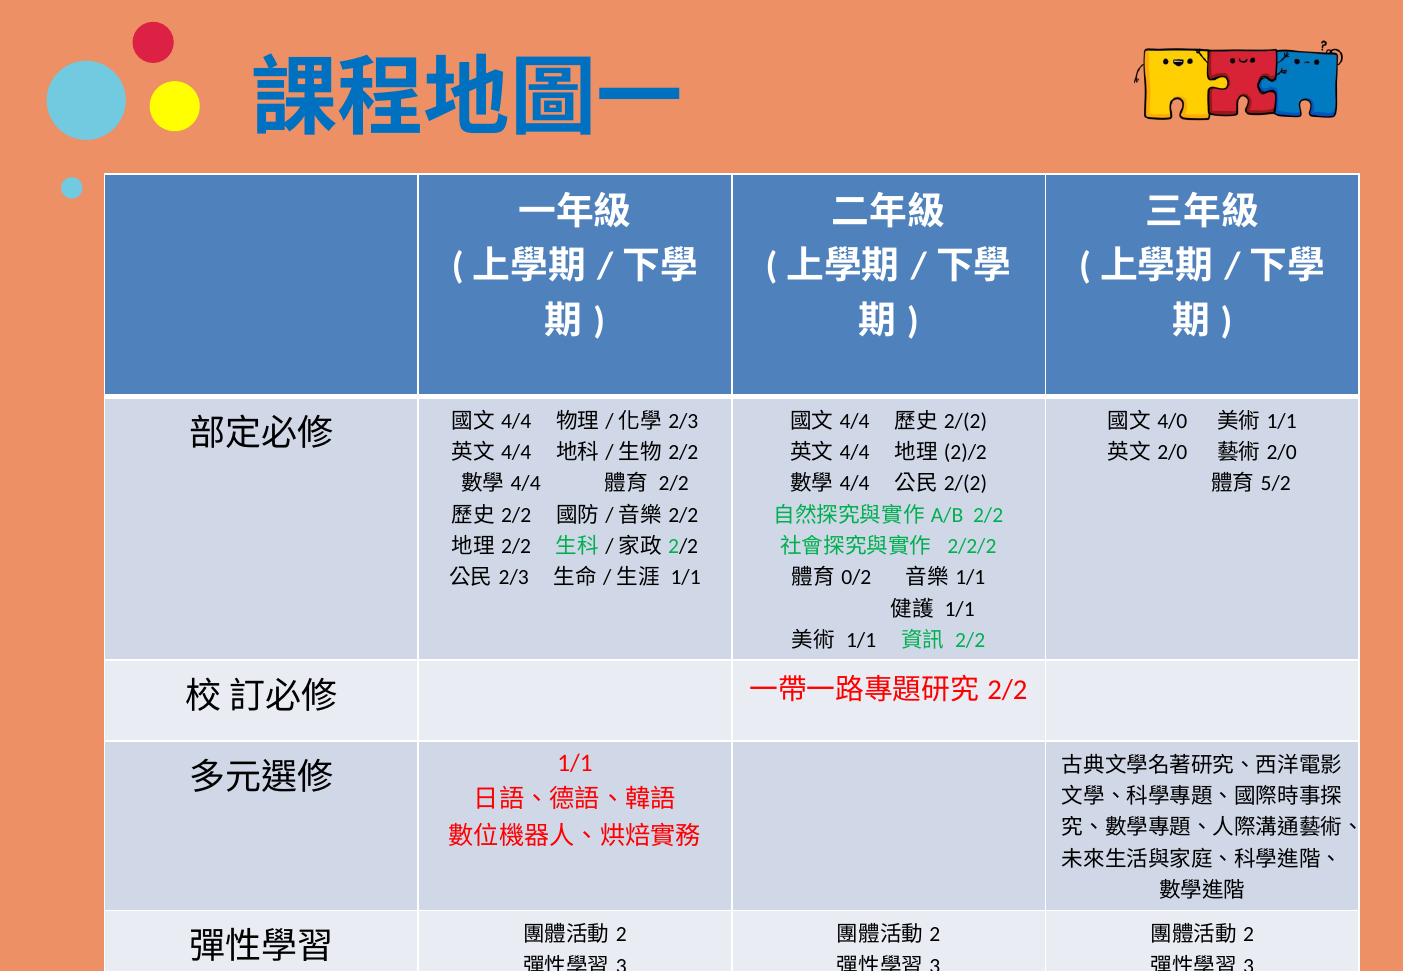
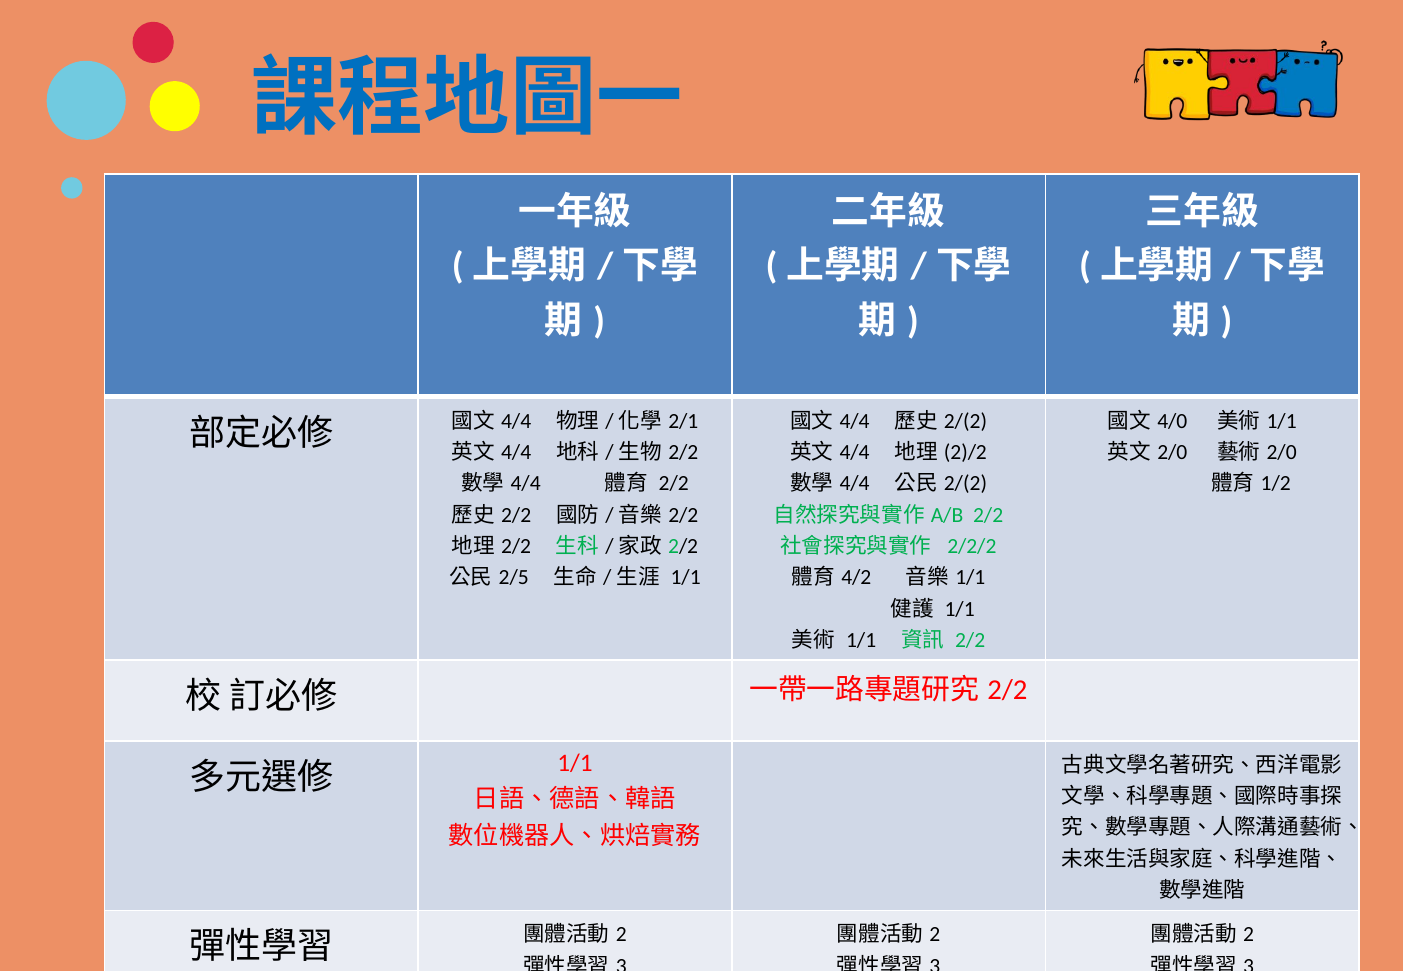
2/3: 2/3 -> 2/1 (683, 421)
5/2: 5/2 -> 1/2 (1276, 484)
2/3: 2/3 -> 2/5 (514, 578)
0/2: 0/2 -> 4/2 (856, 578)
